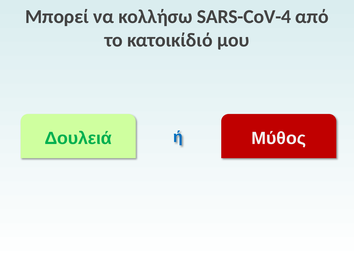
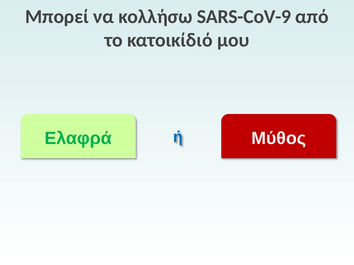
SARS-CoV-4: SARS-CoV-4 -> SARS-CoV-9 (244, 17)
Δουλειά: Δουλειά -> Ελαφρά (78, 139)
